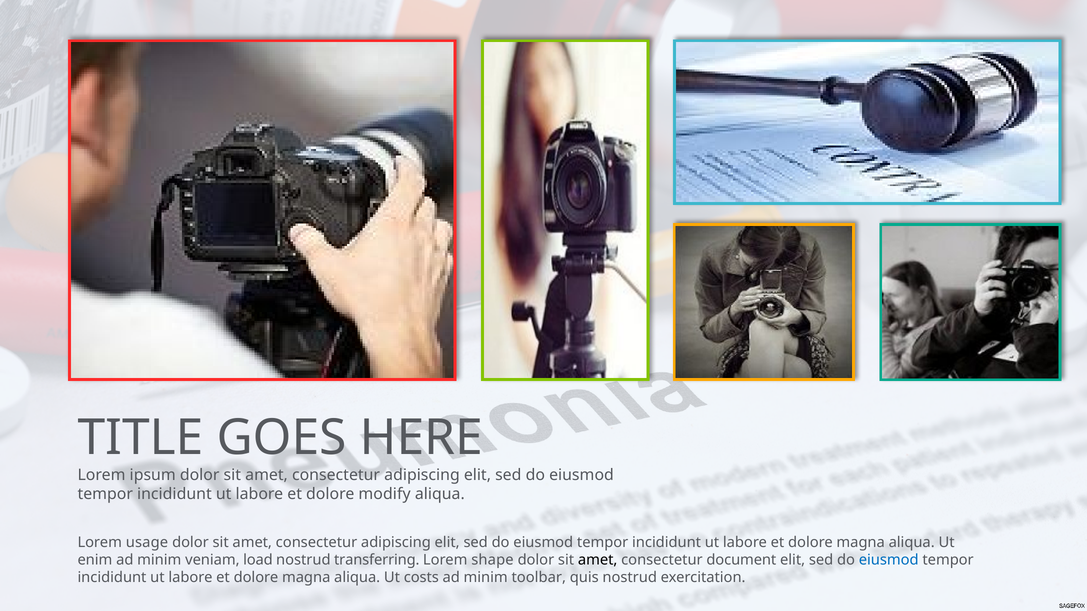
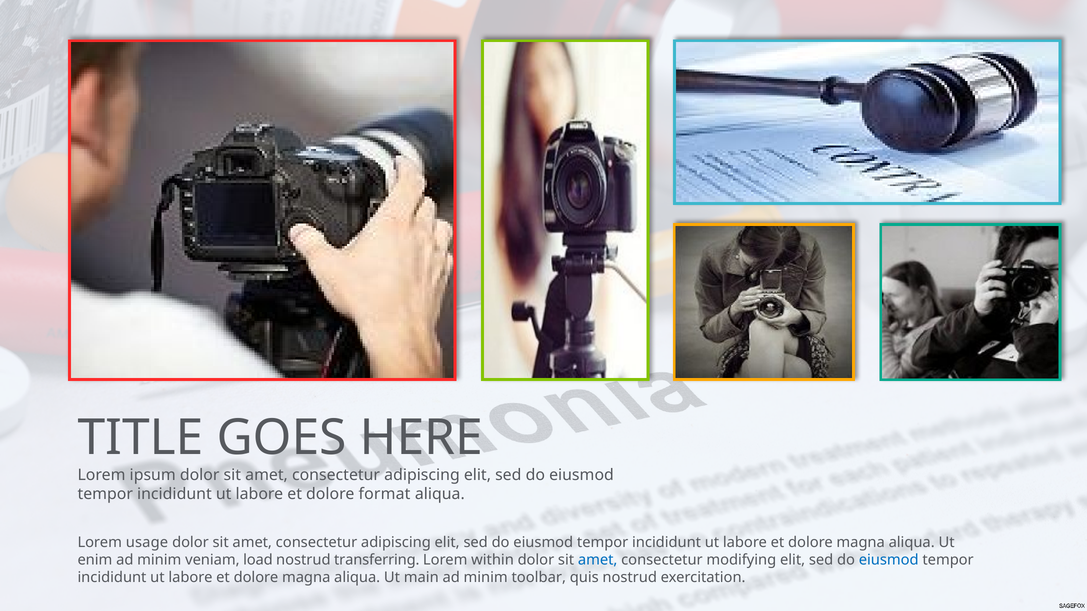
modify: modify -> format (385, 494)
shape: shape -> within (493, 560)
amet colour: black -> blue (598, 560)
document: document -> modifying (741, 560)
costs: costs -> main (421, 578)
